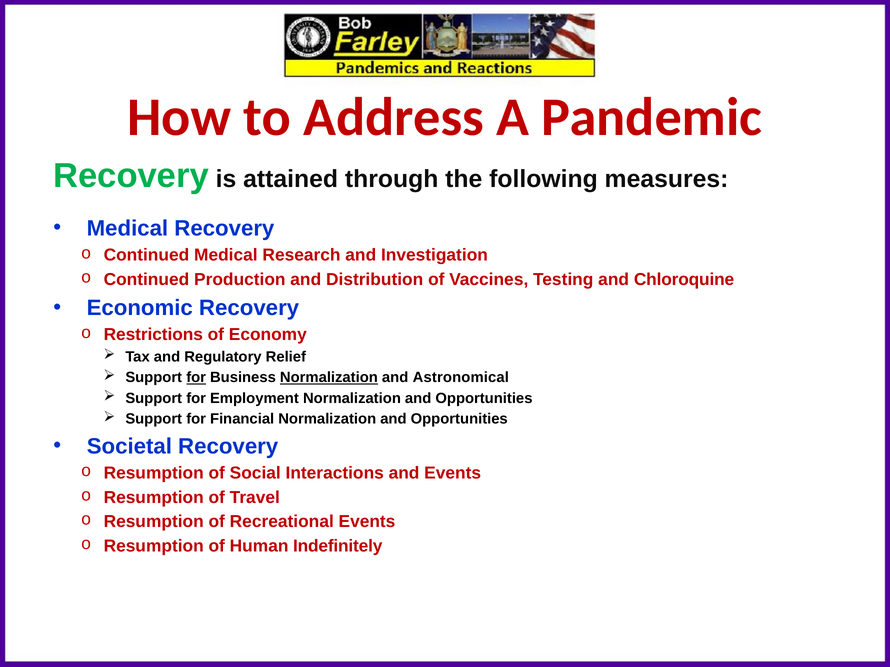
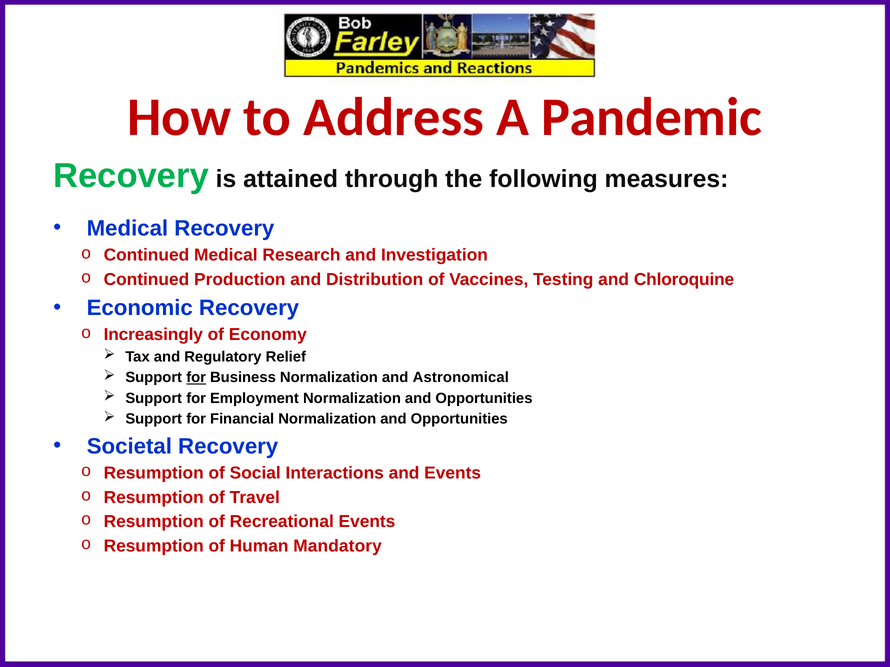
Restrictions: Restrictions -> Increasingly (153, 335)
Normalization underline: present -> none (329, 378)
Indefinitely: Indefinitely -> Mandatory (338, 546)
